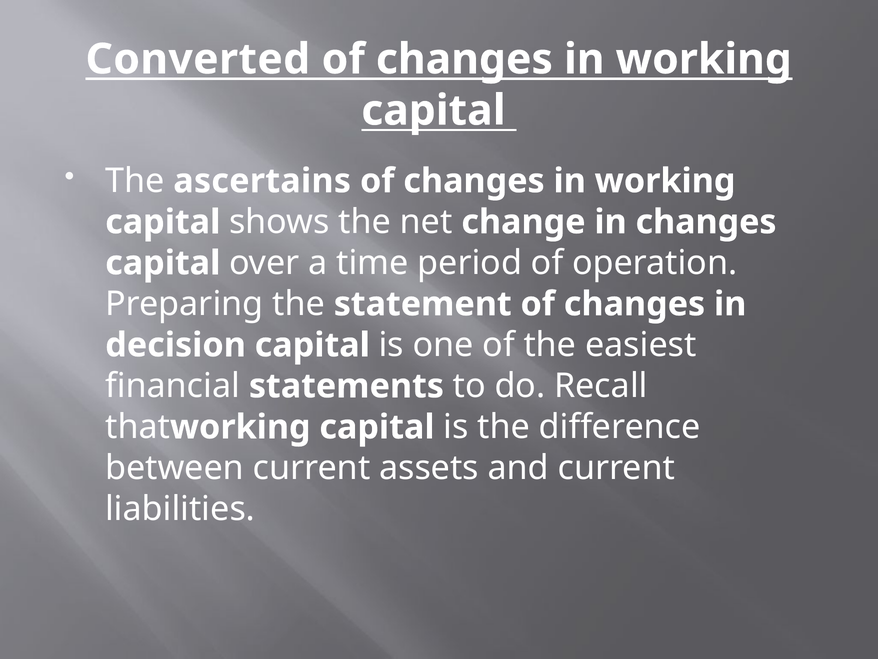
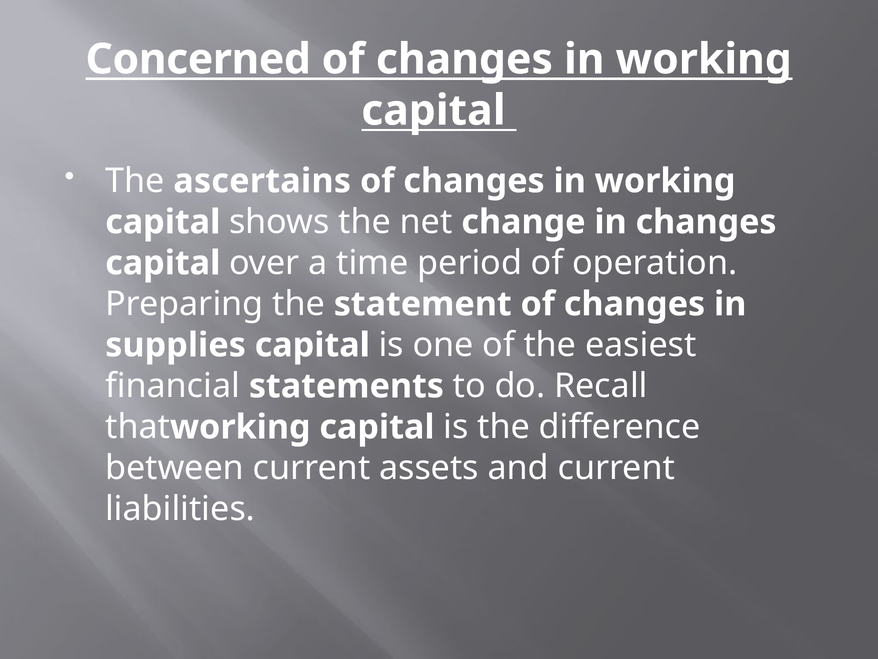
Converted: Converted -> Concerned (198, 59)
decision: decision -> supplies (176, 345)
